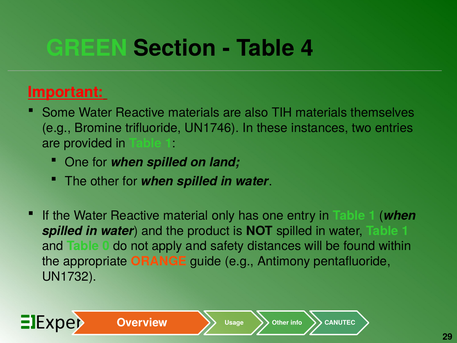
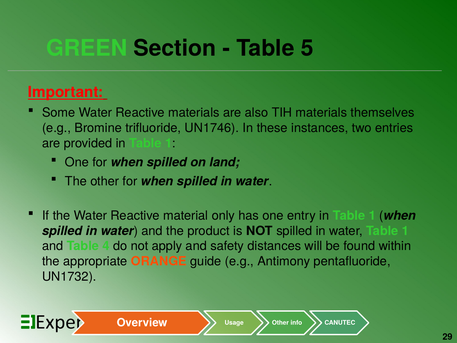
4: 4 -> 5 (307, 48)
0: 0 -> 4 (106, 246)
